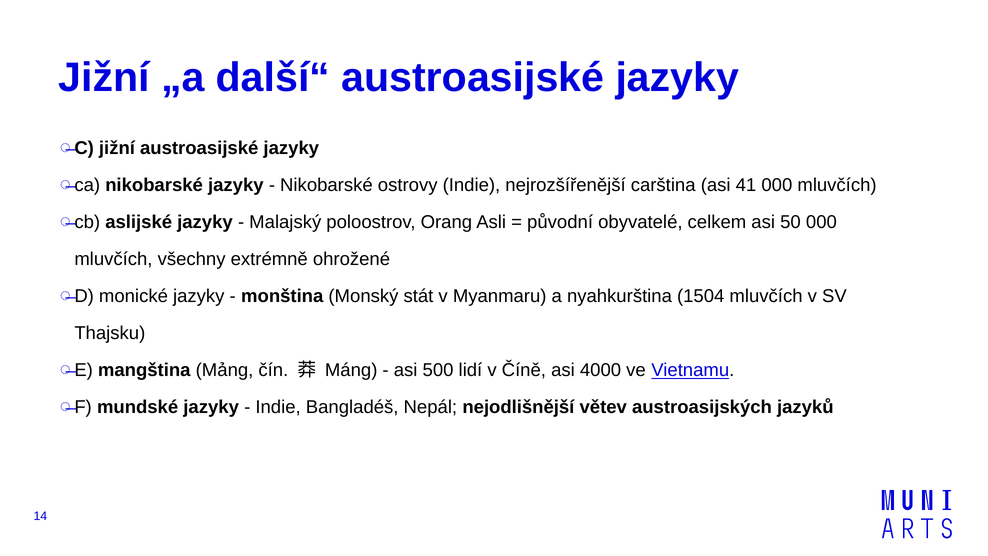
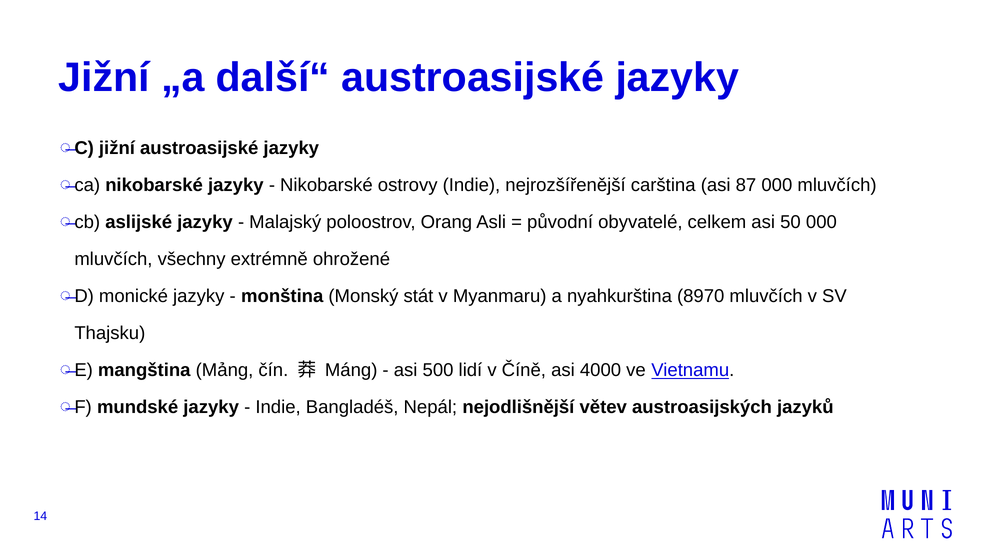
41: 41 -> 87 (746, 185)
1504: 1504 -> 8970 (701, 296)
